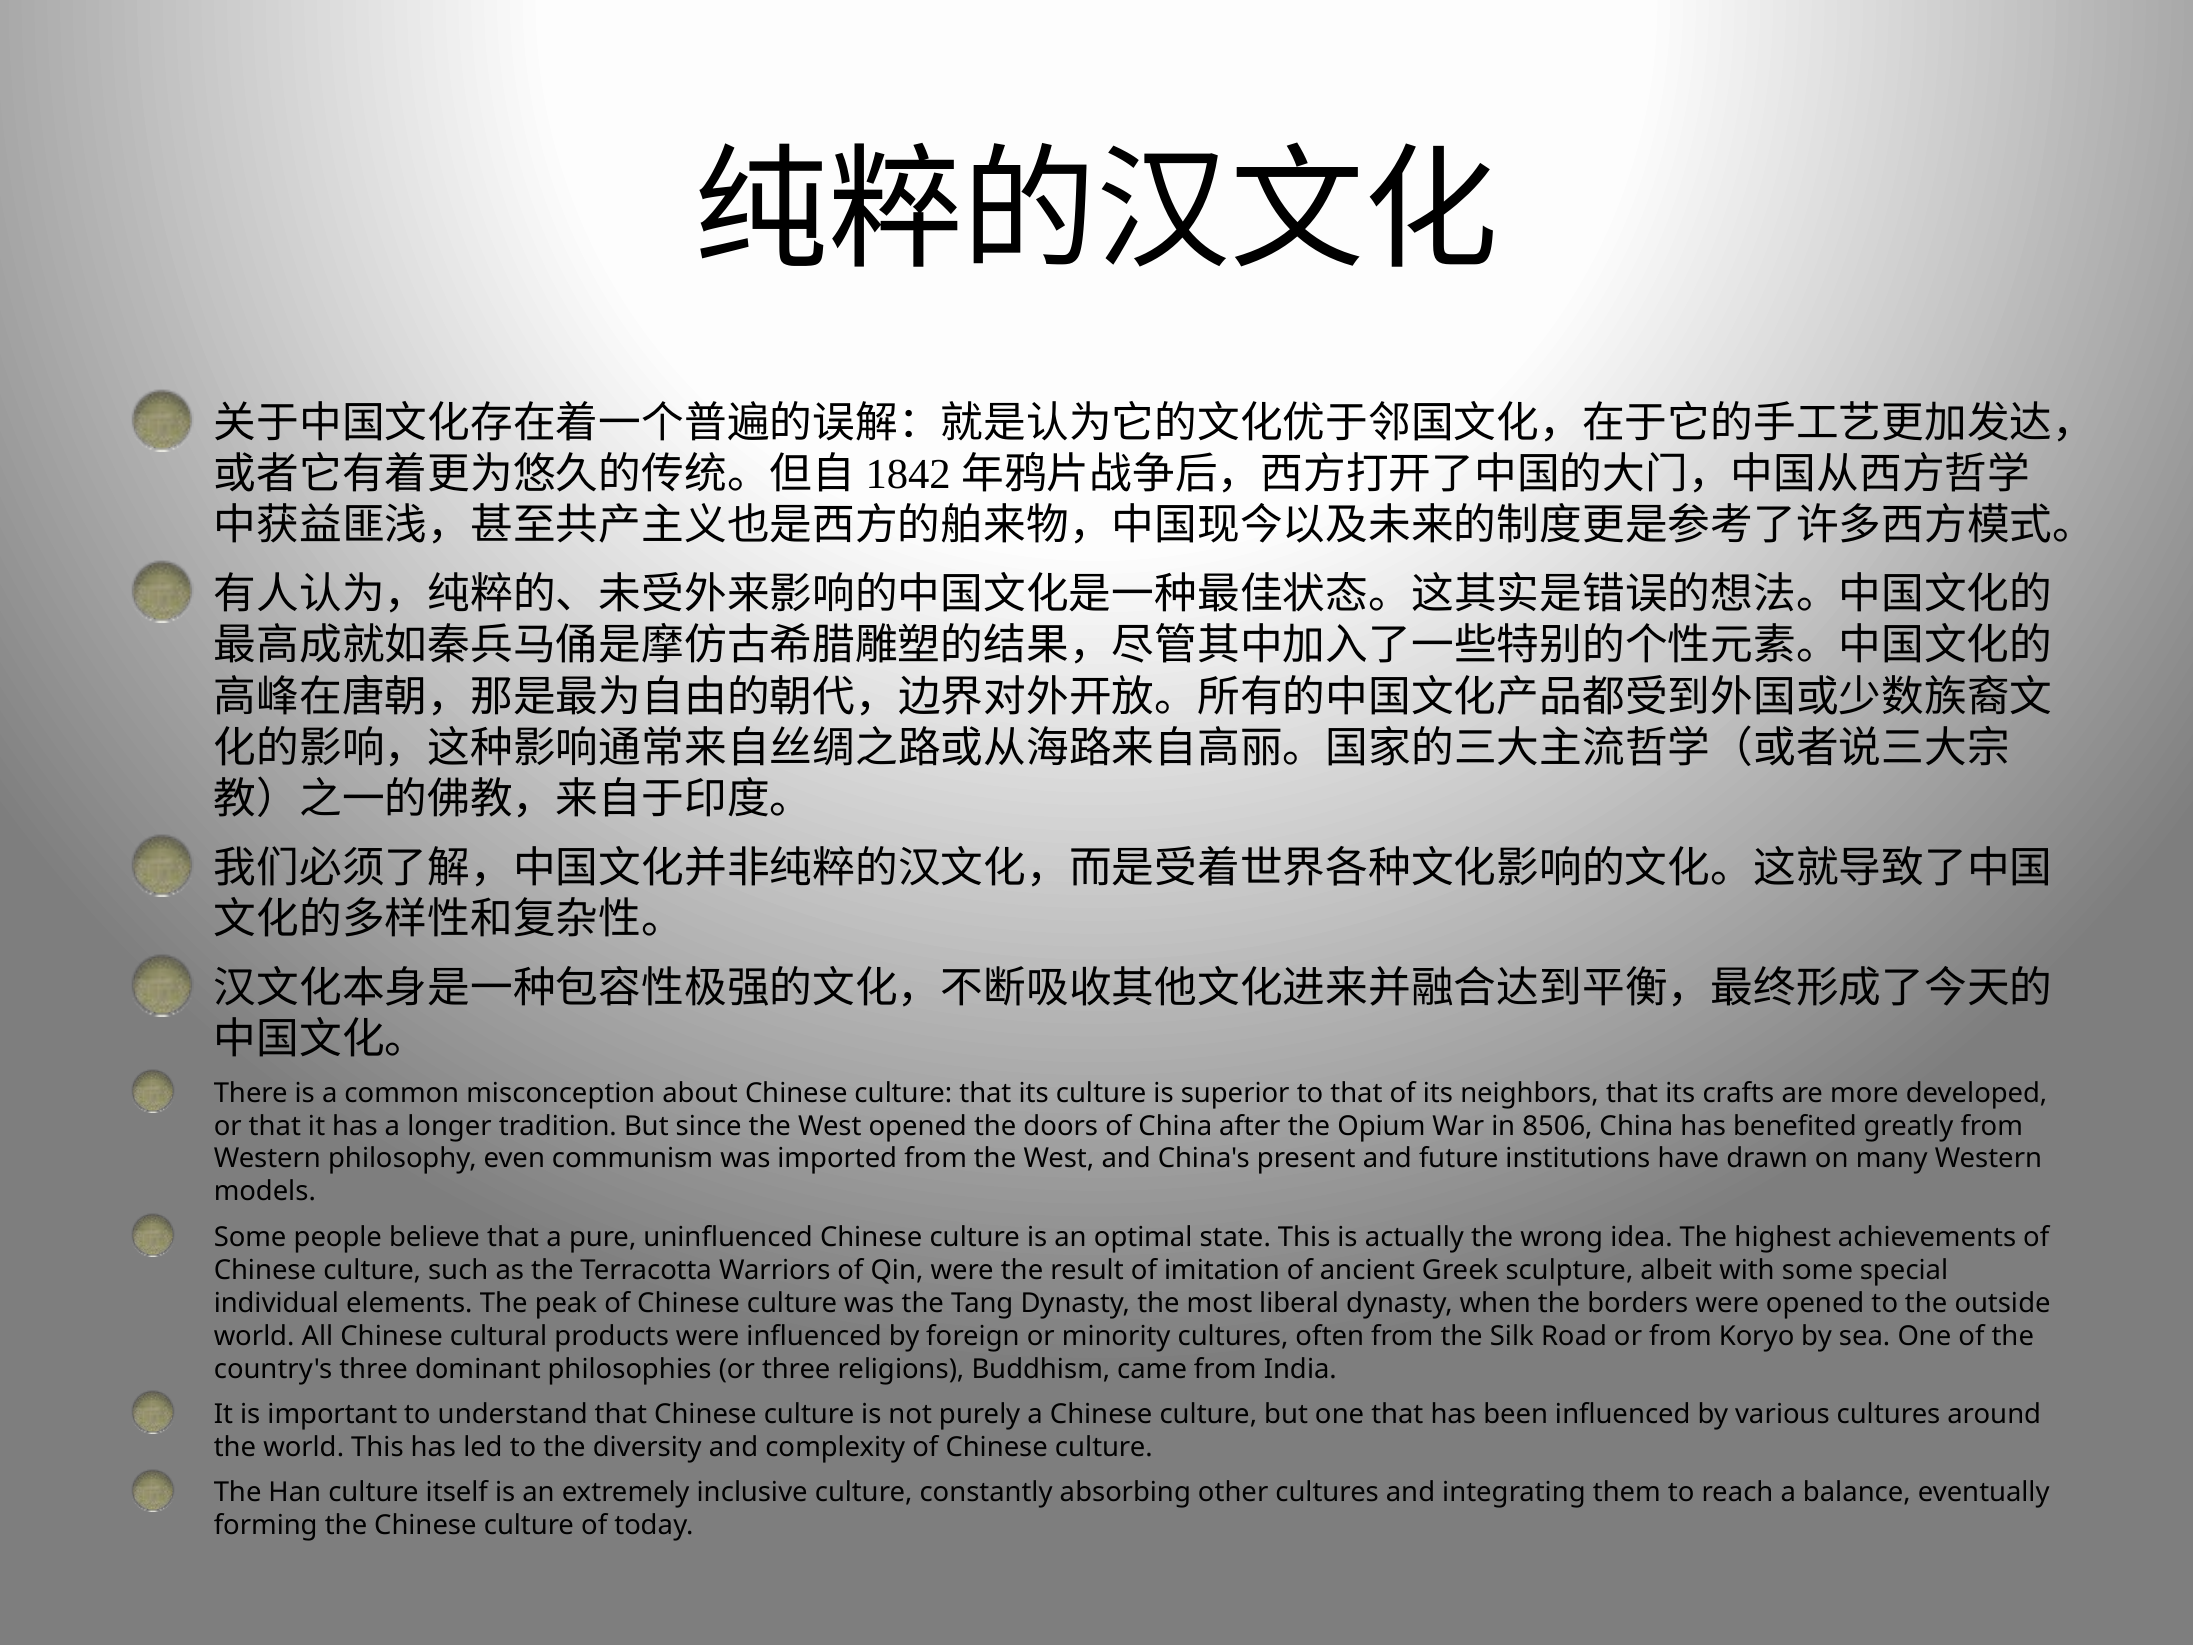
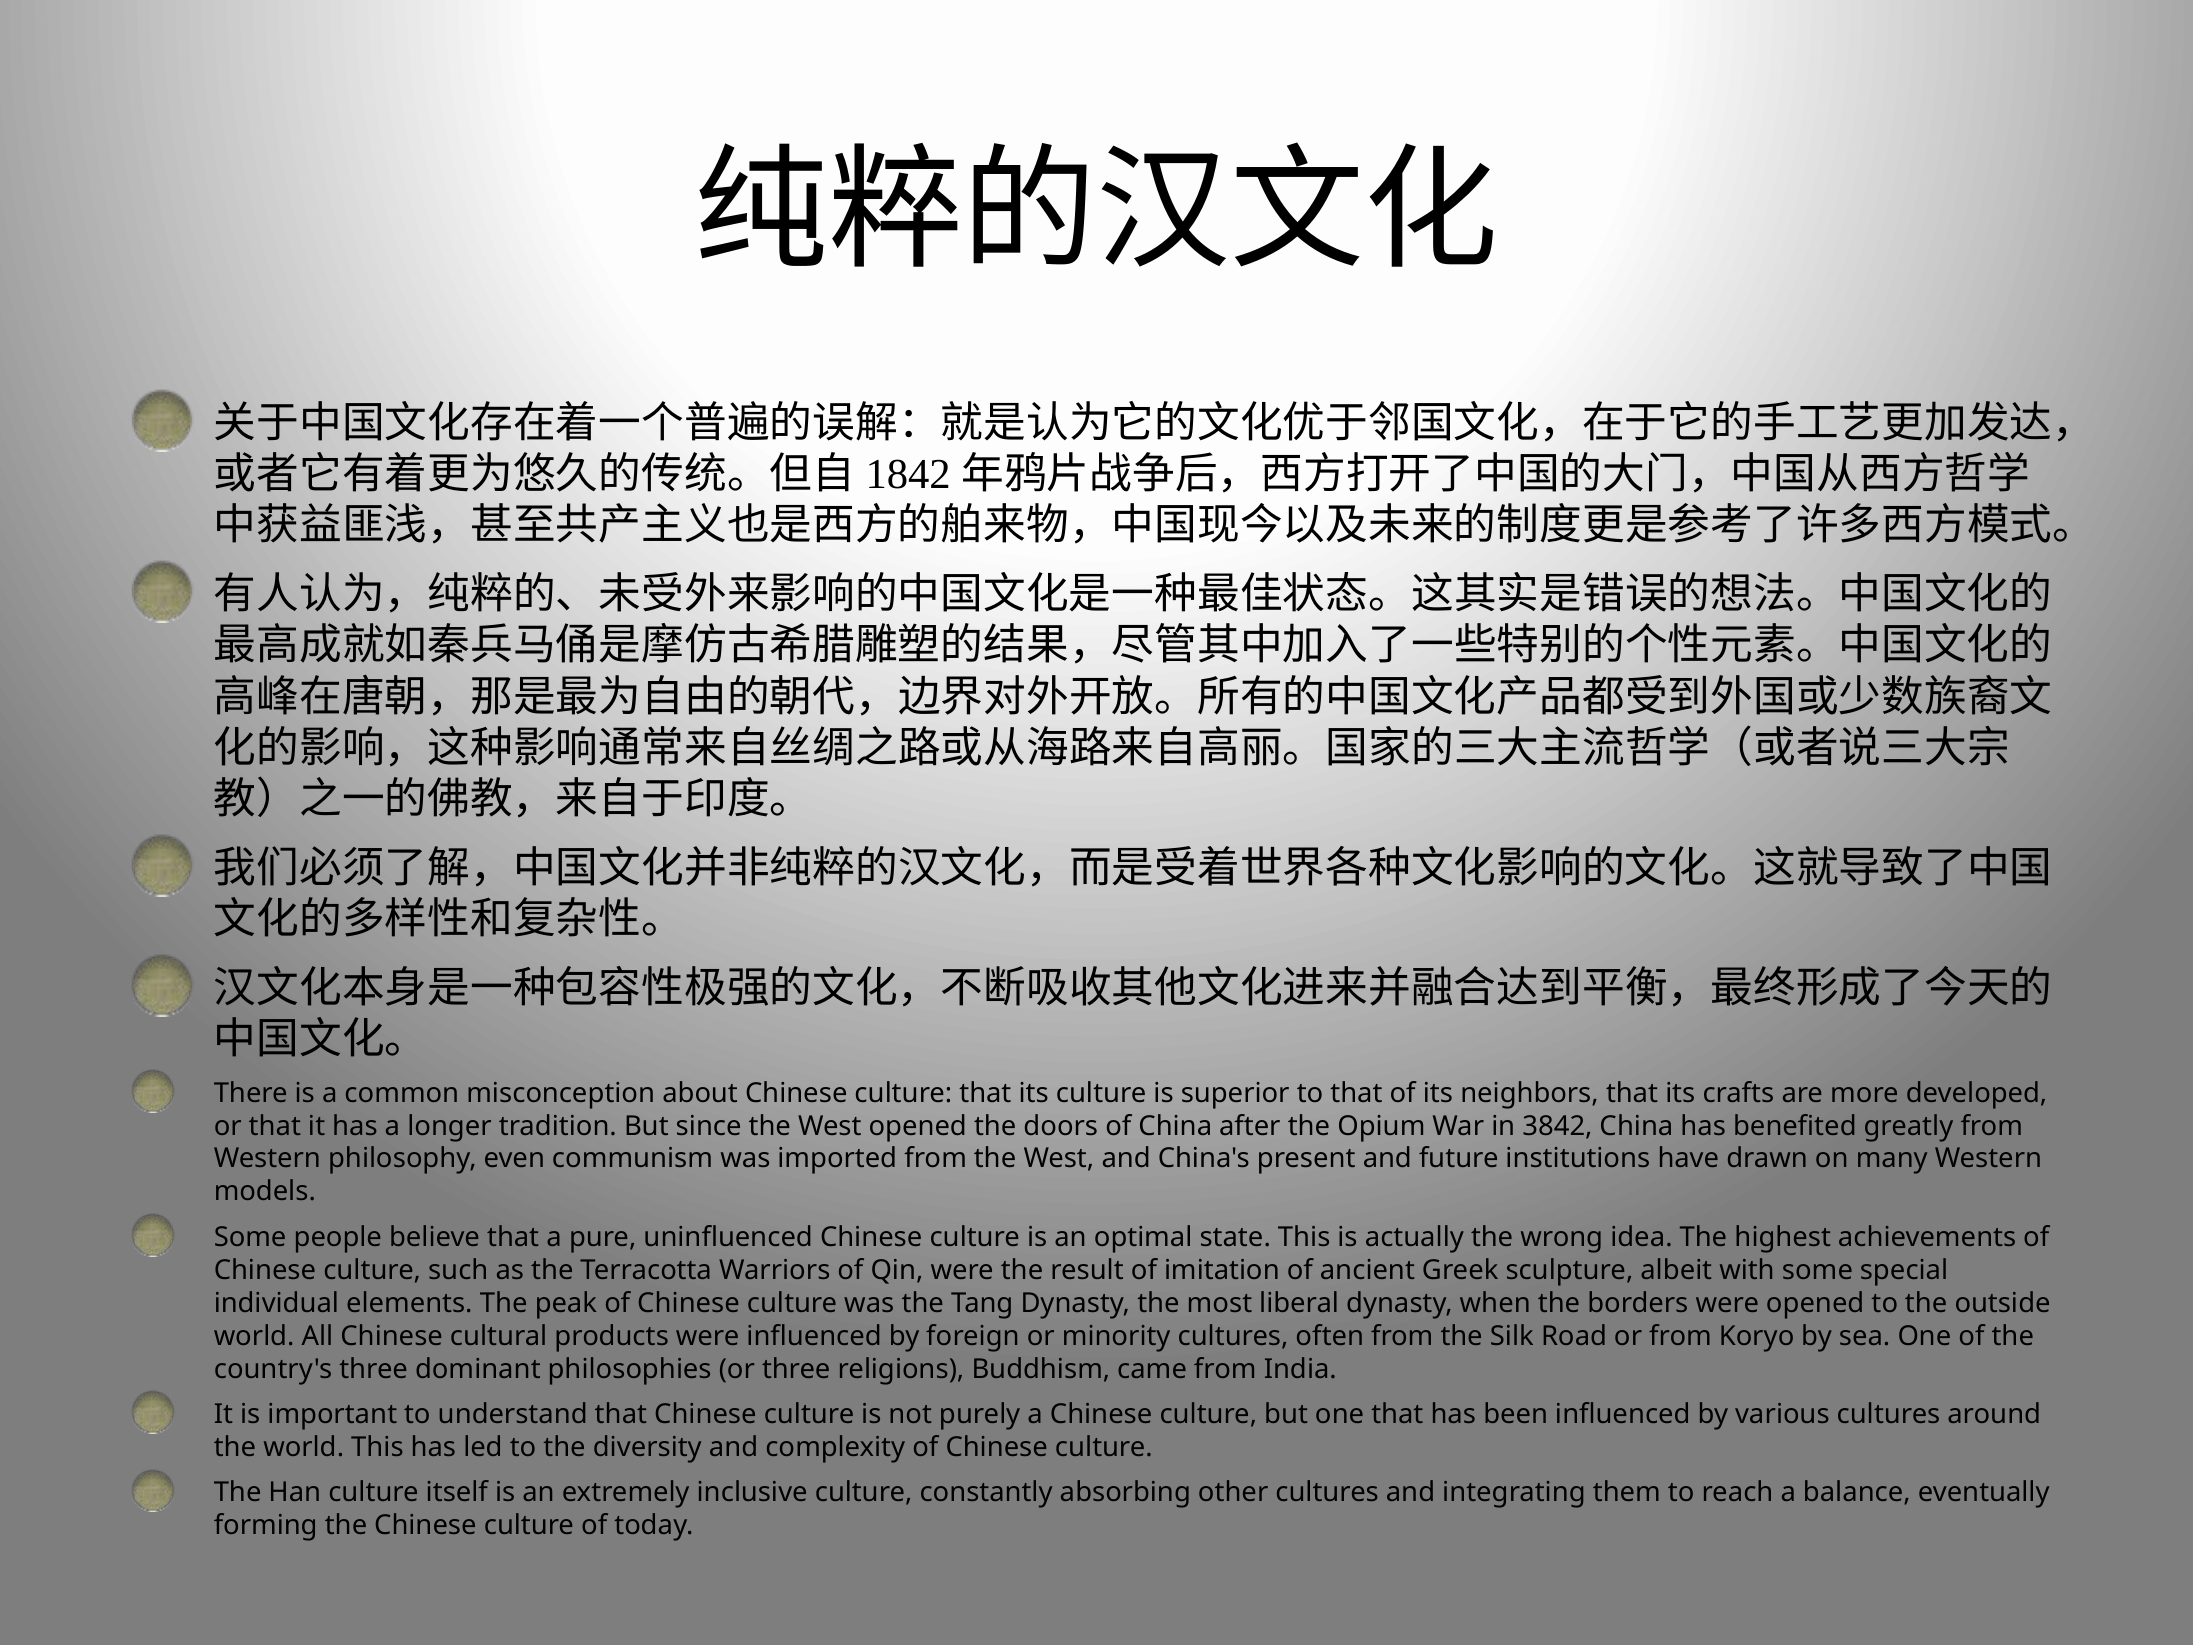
8506: 8506 -> 3842 (1557, 1126)
